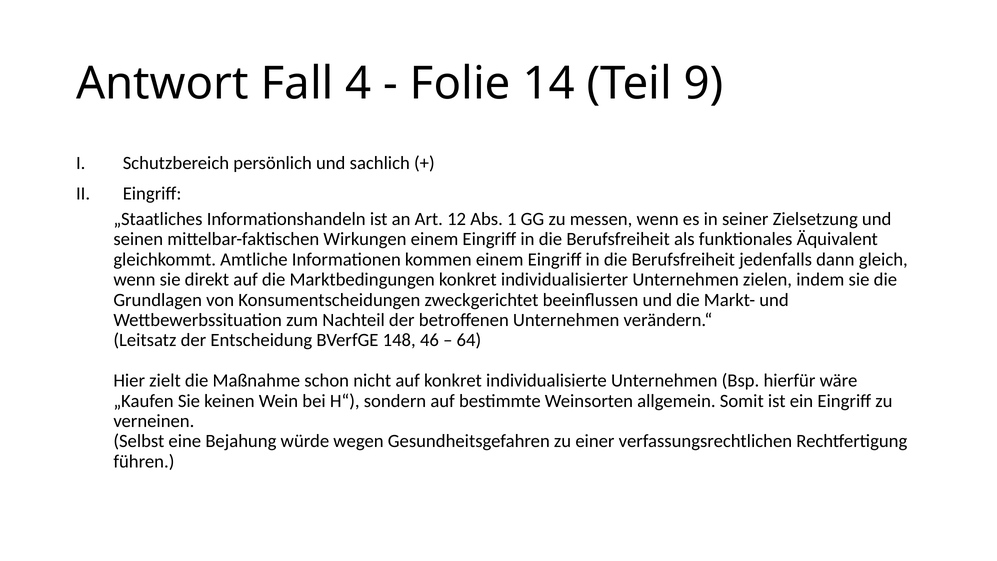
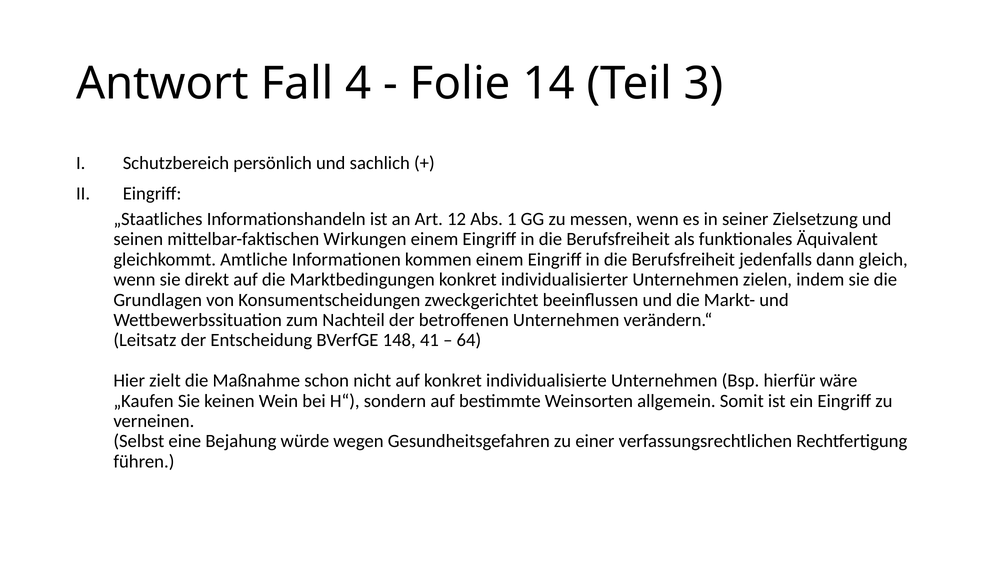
9: 9 -> 3 (704, 84)
46: 46 -> 41 (429, 340)
